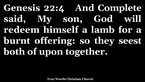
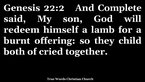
22:4: 22:4 -> 22:2 (54, 8)
seest: seest -> child (130, 40)
upon: upon -> cried (51, 51)
